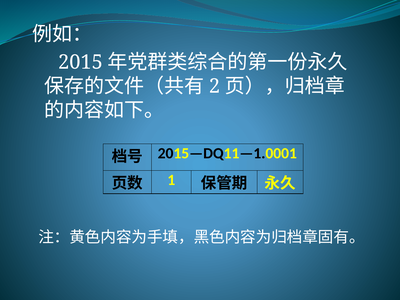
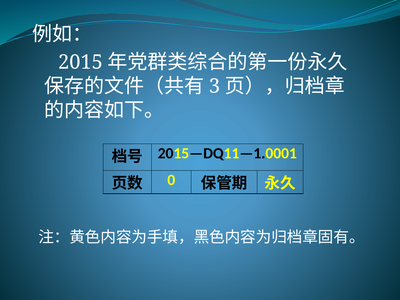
2: 2 -> 3 (214, 86)
1: 1 -> 0 (171, 180)
